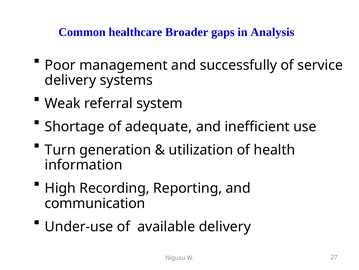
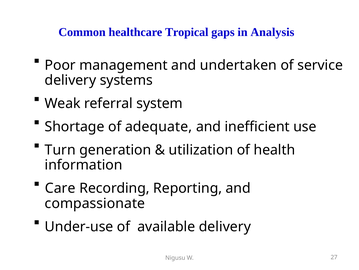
Broader: Broader -> Tropical (187, 32)
successfully: successfully -> undertaken (238, 65)
High: High -> Care (60, 188)
communication: communication -> compassionate (95, 203)
